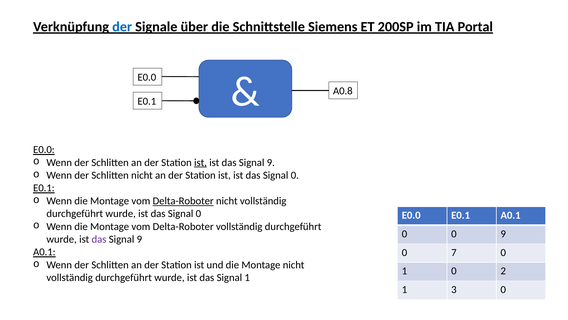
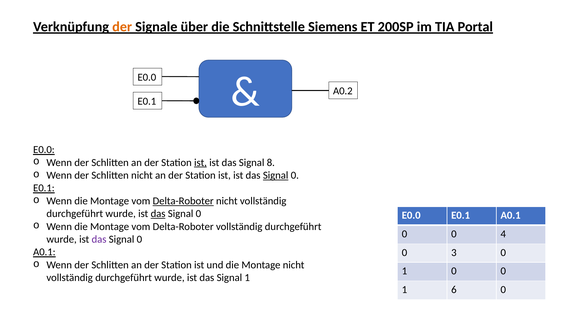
der colour: blue -> orange (122, 27)
A0.8: A0.8 -> A0.2 (343, 91)
9: 9 -> 8 (271, 162)
Signal underline: none -> present (276, 175)
das underline: none -> present (158, 213)
0 9: 9 -> 4 (503, 234)
9: 9 -> 0 (139, 239)
7: 7 -> 3 (454, 252)
1 0 2: 2 -> 0 (503, 271)
3: 3 -> 6 (454, 289)
